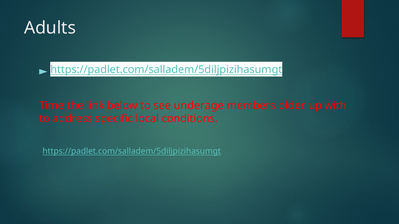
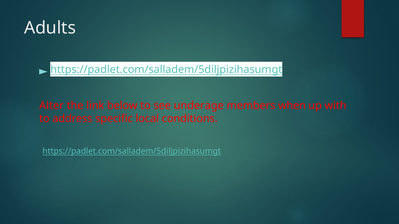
Time: Time -> Alter (51, 106)
older: older -> when (292, 106)
